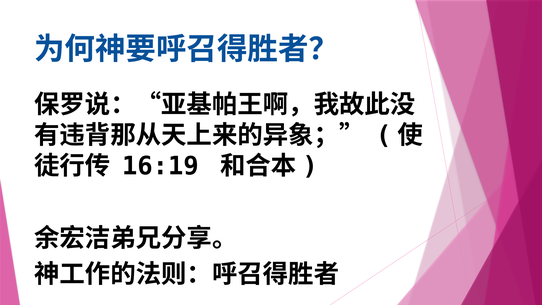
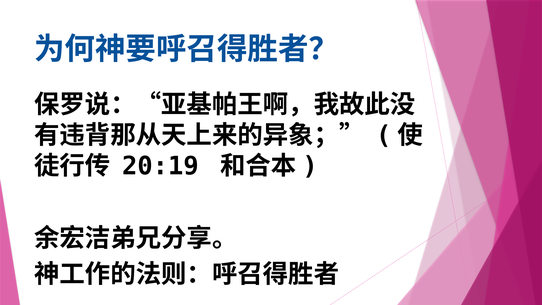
16:19: 16:19 -> 20:19 (160, 166)
